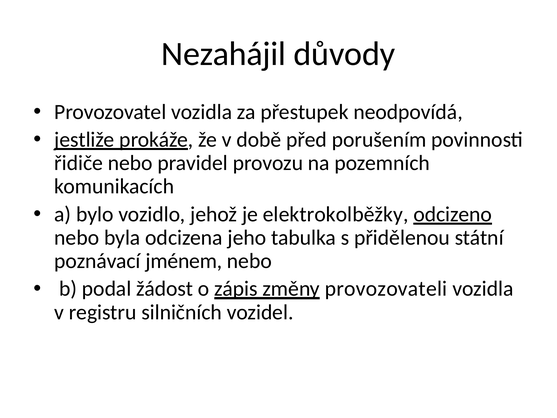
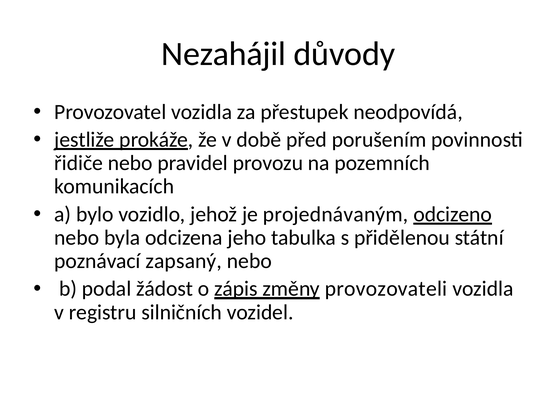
elektrokolběžky: elektrokolběžky -> projednávaným (336, 214)
jménem: jménem -> zapsaný (184, 261)
